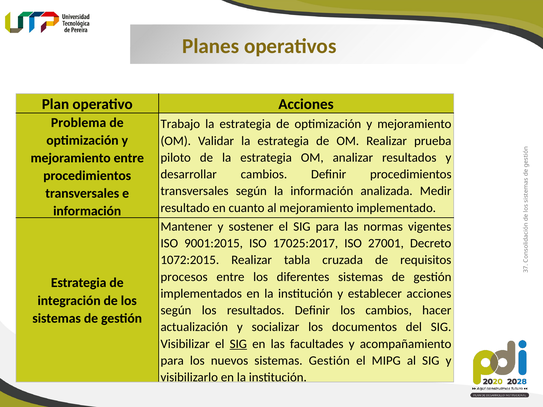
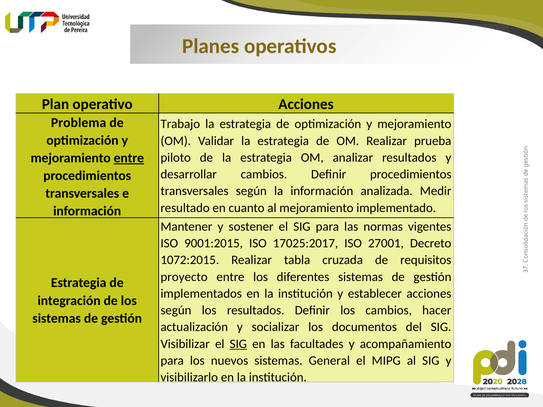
entre underline: none -> present (129, 158)
procesos: procesos -> proyecto (184, 277)
sistemas Gestión: Gestión -> General (329, 361)
